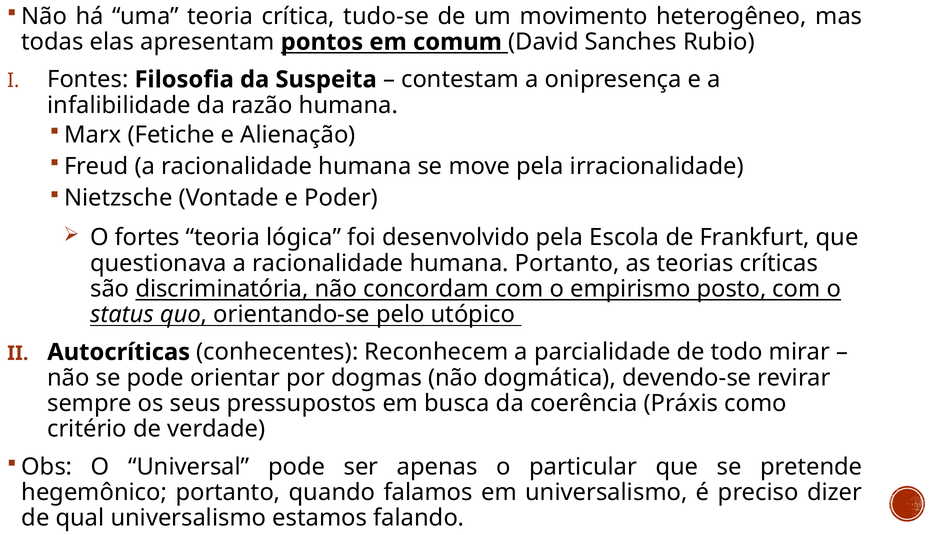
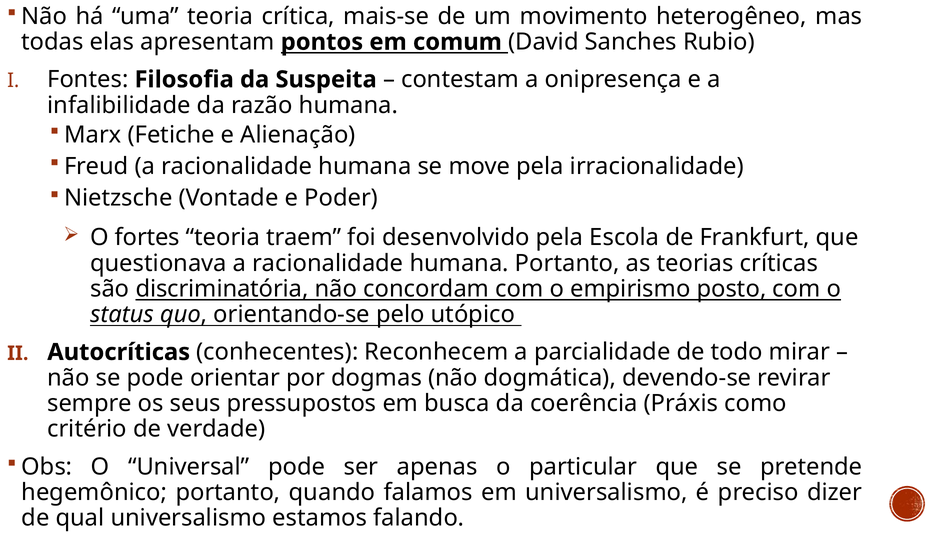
tudo-se: tudo-se -> mais-se (386, 16)
lógica: lógica -> traem (304, 238)
